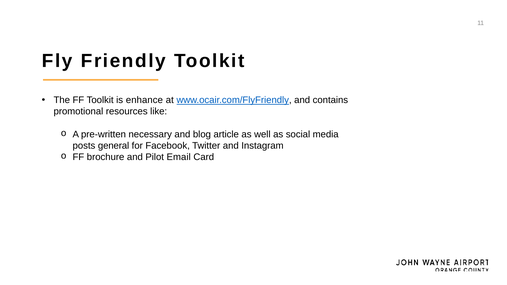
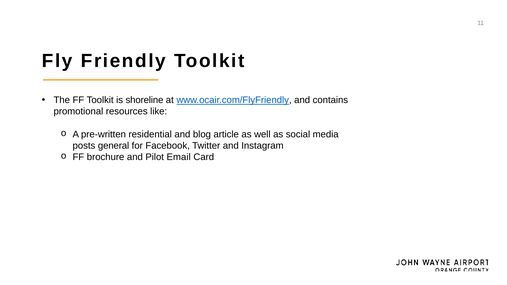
enhance: enhance -> shoreline (144, 100)
necessary: necessary -> residential (150, 134)
